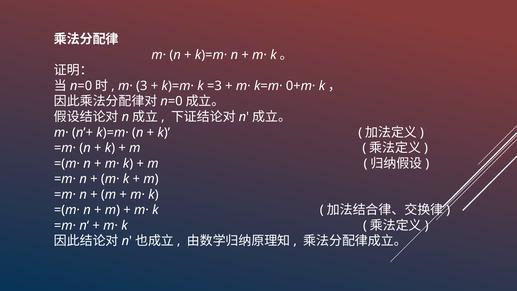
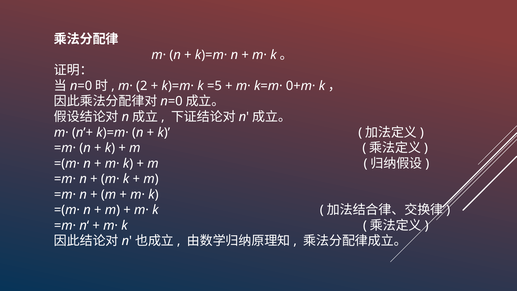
3: 3 -> 2 (142, 86)
=3: =3 -> =5 (214, 86)
